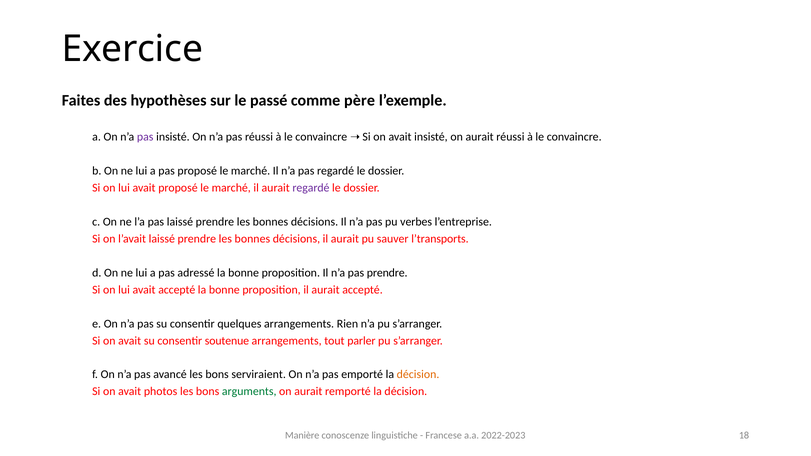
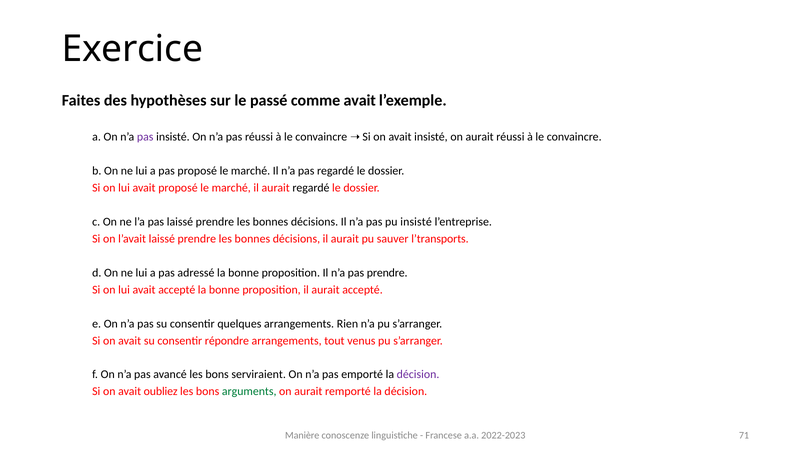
comme père: père -> avait (360, 101)
regardé colour: purple -> black (311, 188)
pu verbes: verbes -> insisté (416, 222)
soutenue: soutenue -> répondre (227, 341)
parler: parler -> venus (361, 341)
décision colour: orange -> purple (418, 375)
photos: photos -> oubliez (161, 392)
18: 18 -> 71 (744, 436)
